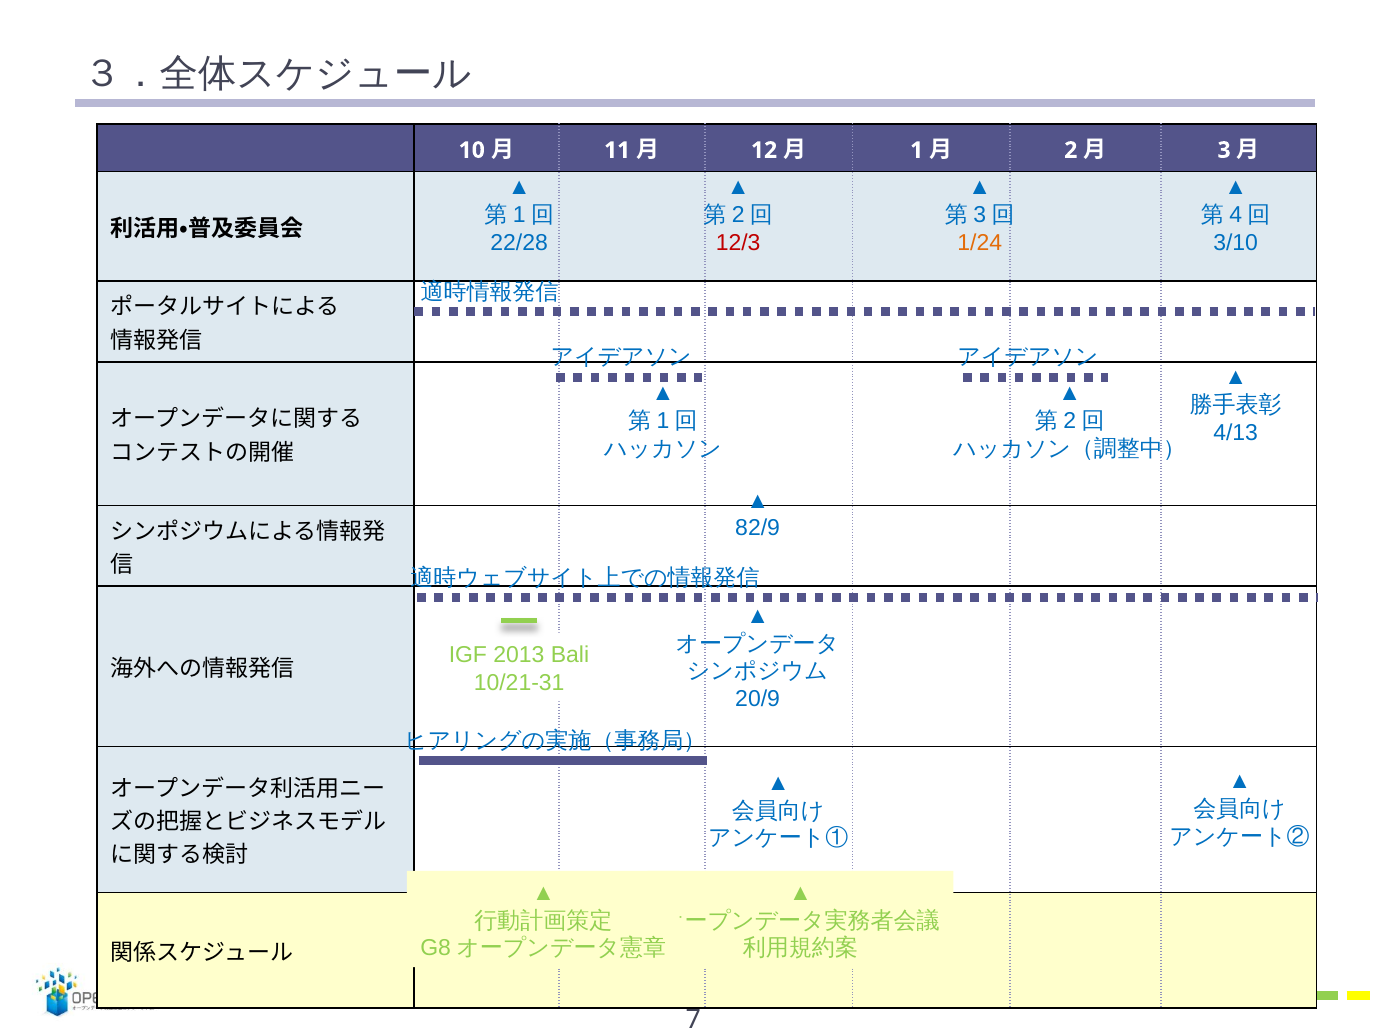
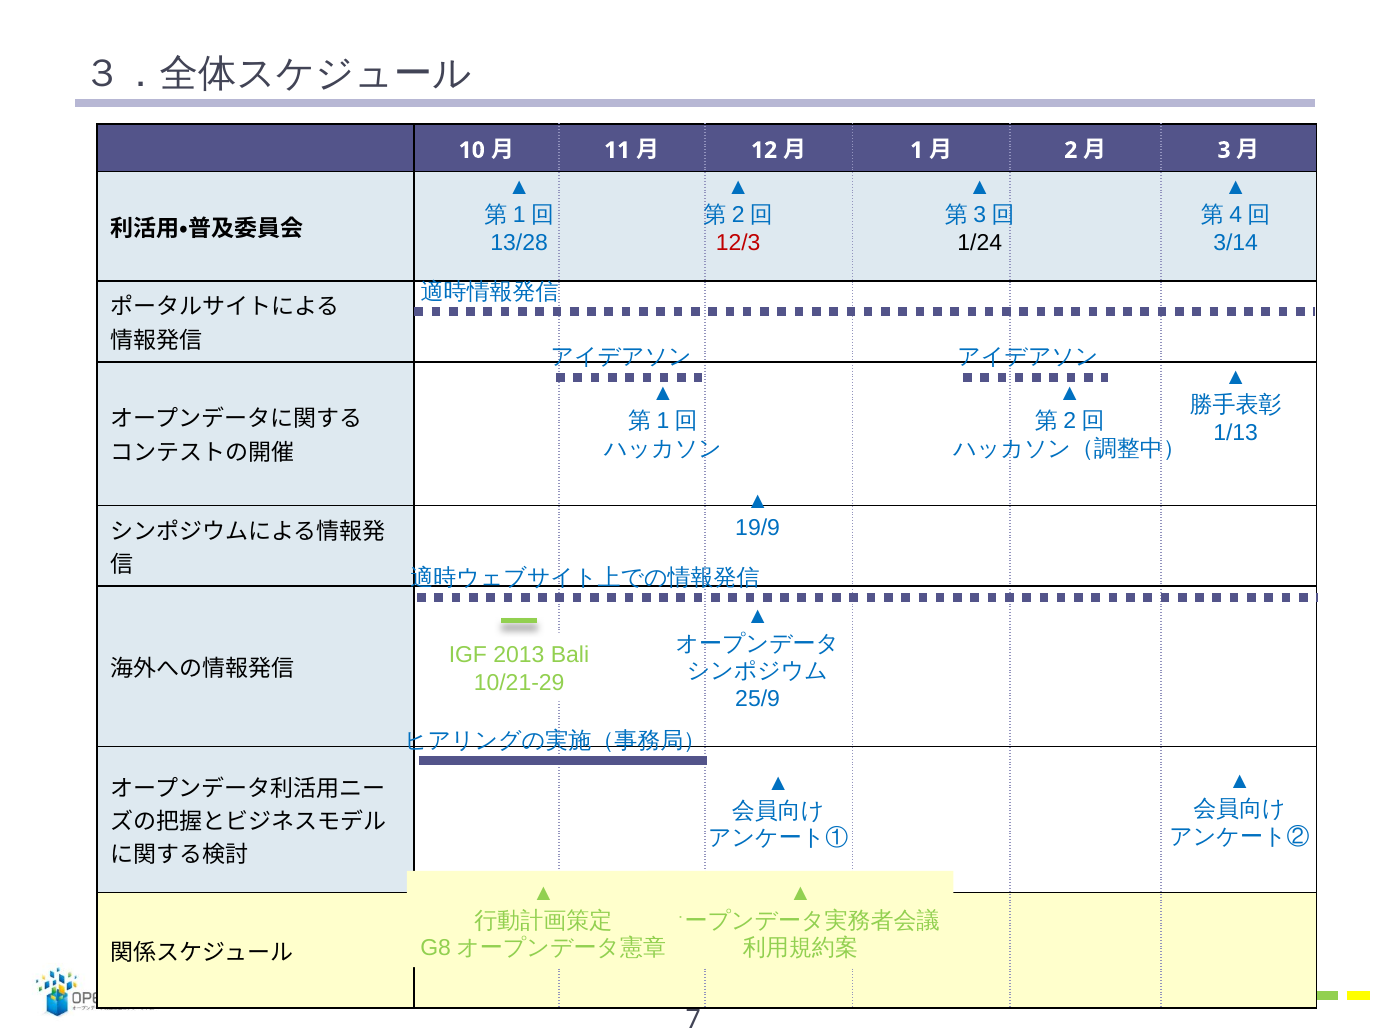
22/28: 22/28 -> 13/28 (519, 243)
1/24 colour: orange -> black (980, 243)
3/10: 3/10 -> 3/14 (1236, 243)
4/13: 4/13 -> 1/13 (1236, 433)
82/9: 82/9 -> 19/9 (758, 528)
10/21-31: 10/21-31 -> 10/21-29 (519, 683)
20/9: 20/9 -> 25/9 (758, 699)
